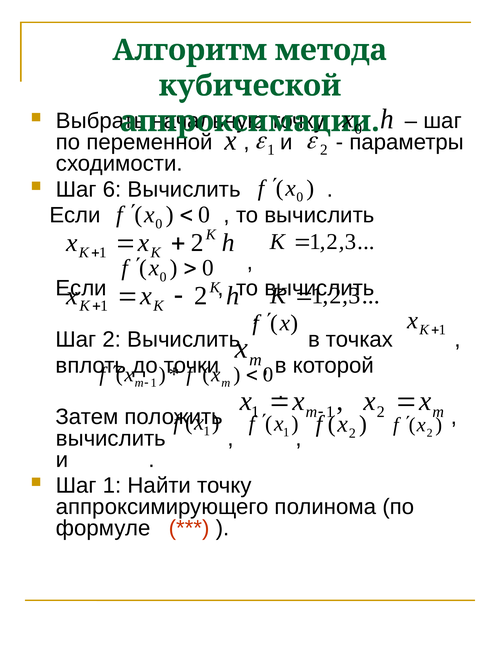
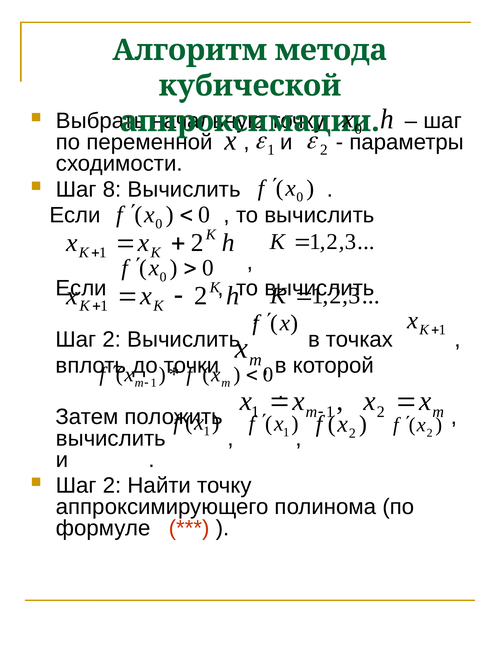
6: 6 -> 8 (112, 189)
1: 1 -> 2 (112, 485)
